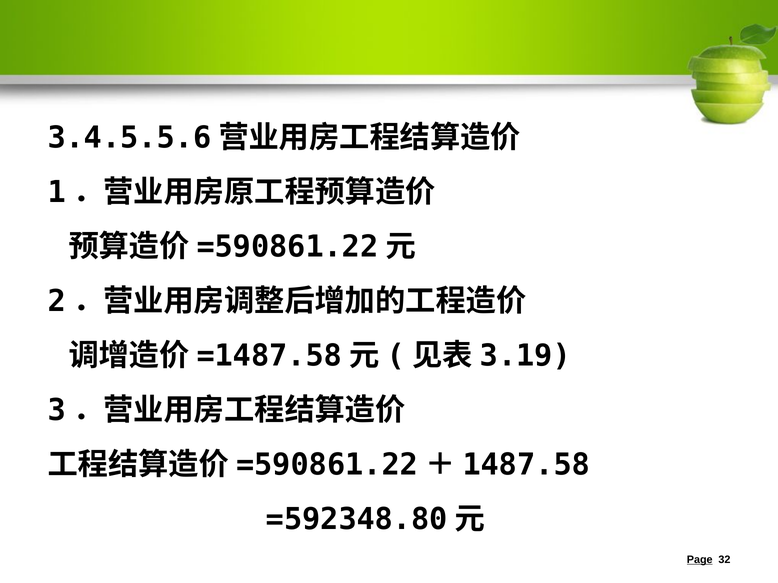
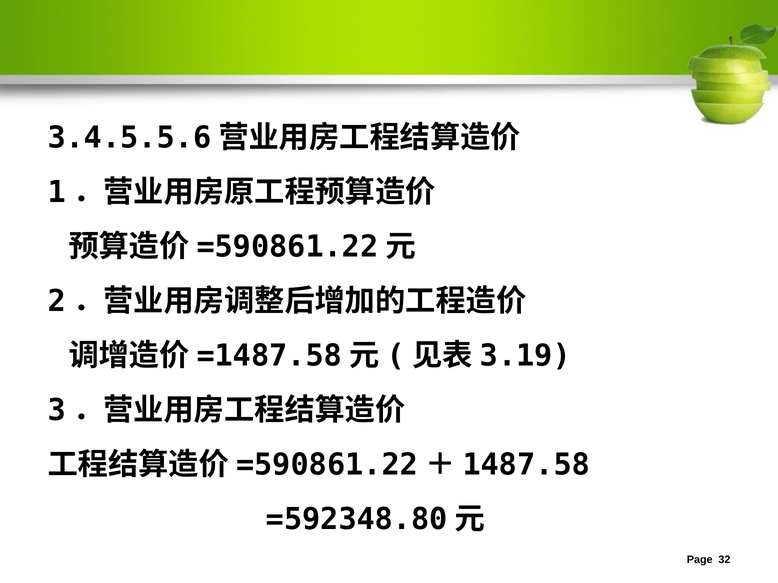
Page underline: present -> none (700, 560)
